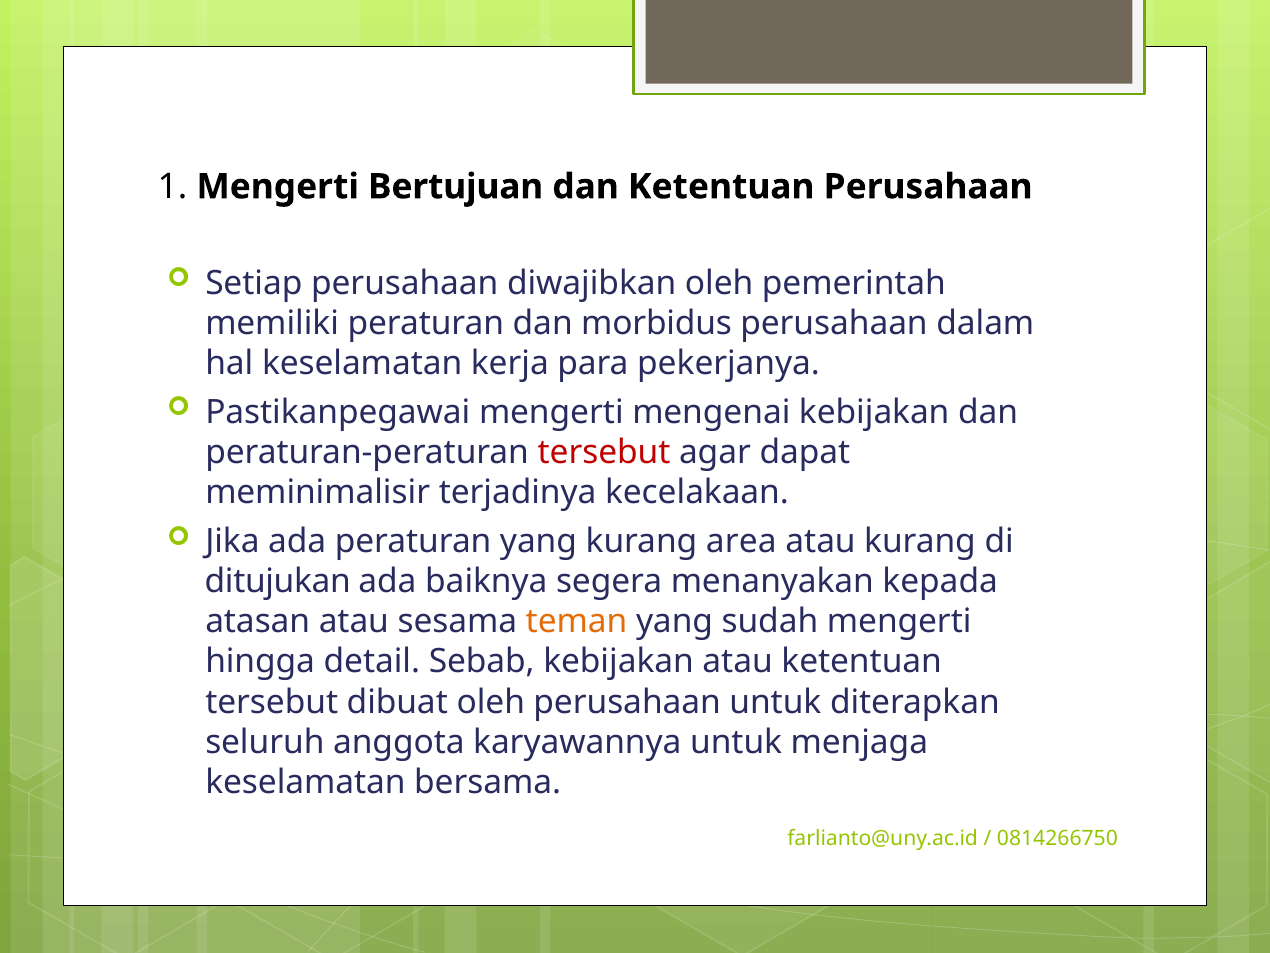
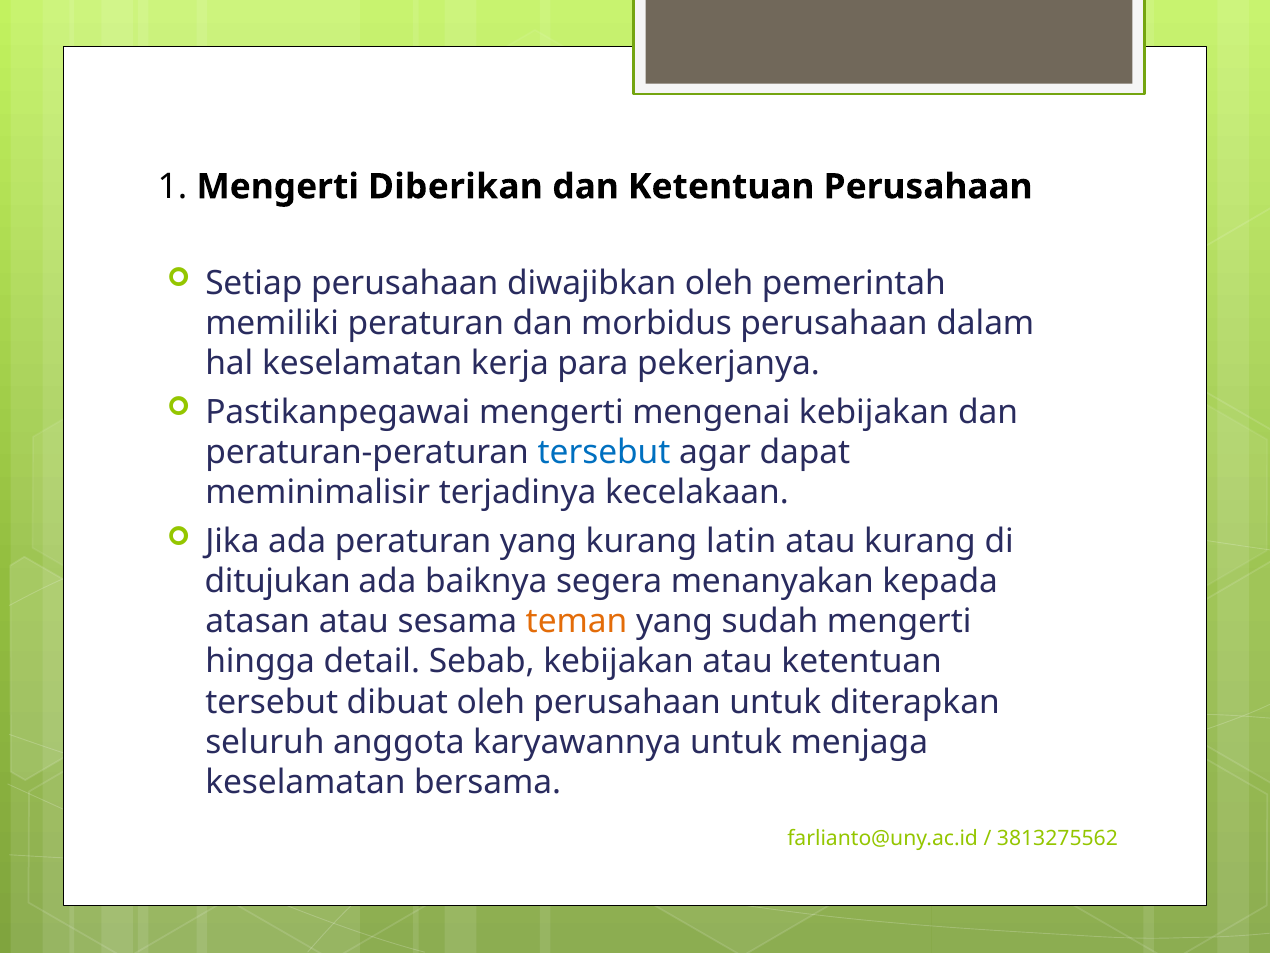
Bertujuan: Bertujuan -> Diberikan (455, 187)
tersebut colour: red -> blue (604, 452)
area: area -> latin (741, 541)
0814266750: 0814266750 -> 3813275562 (1057, 838)
